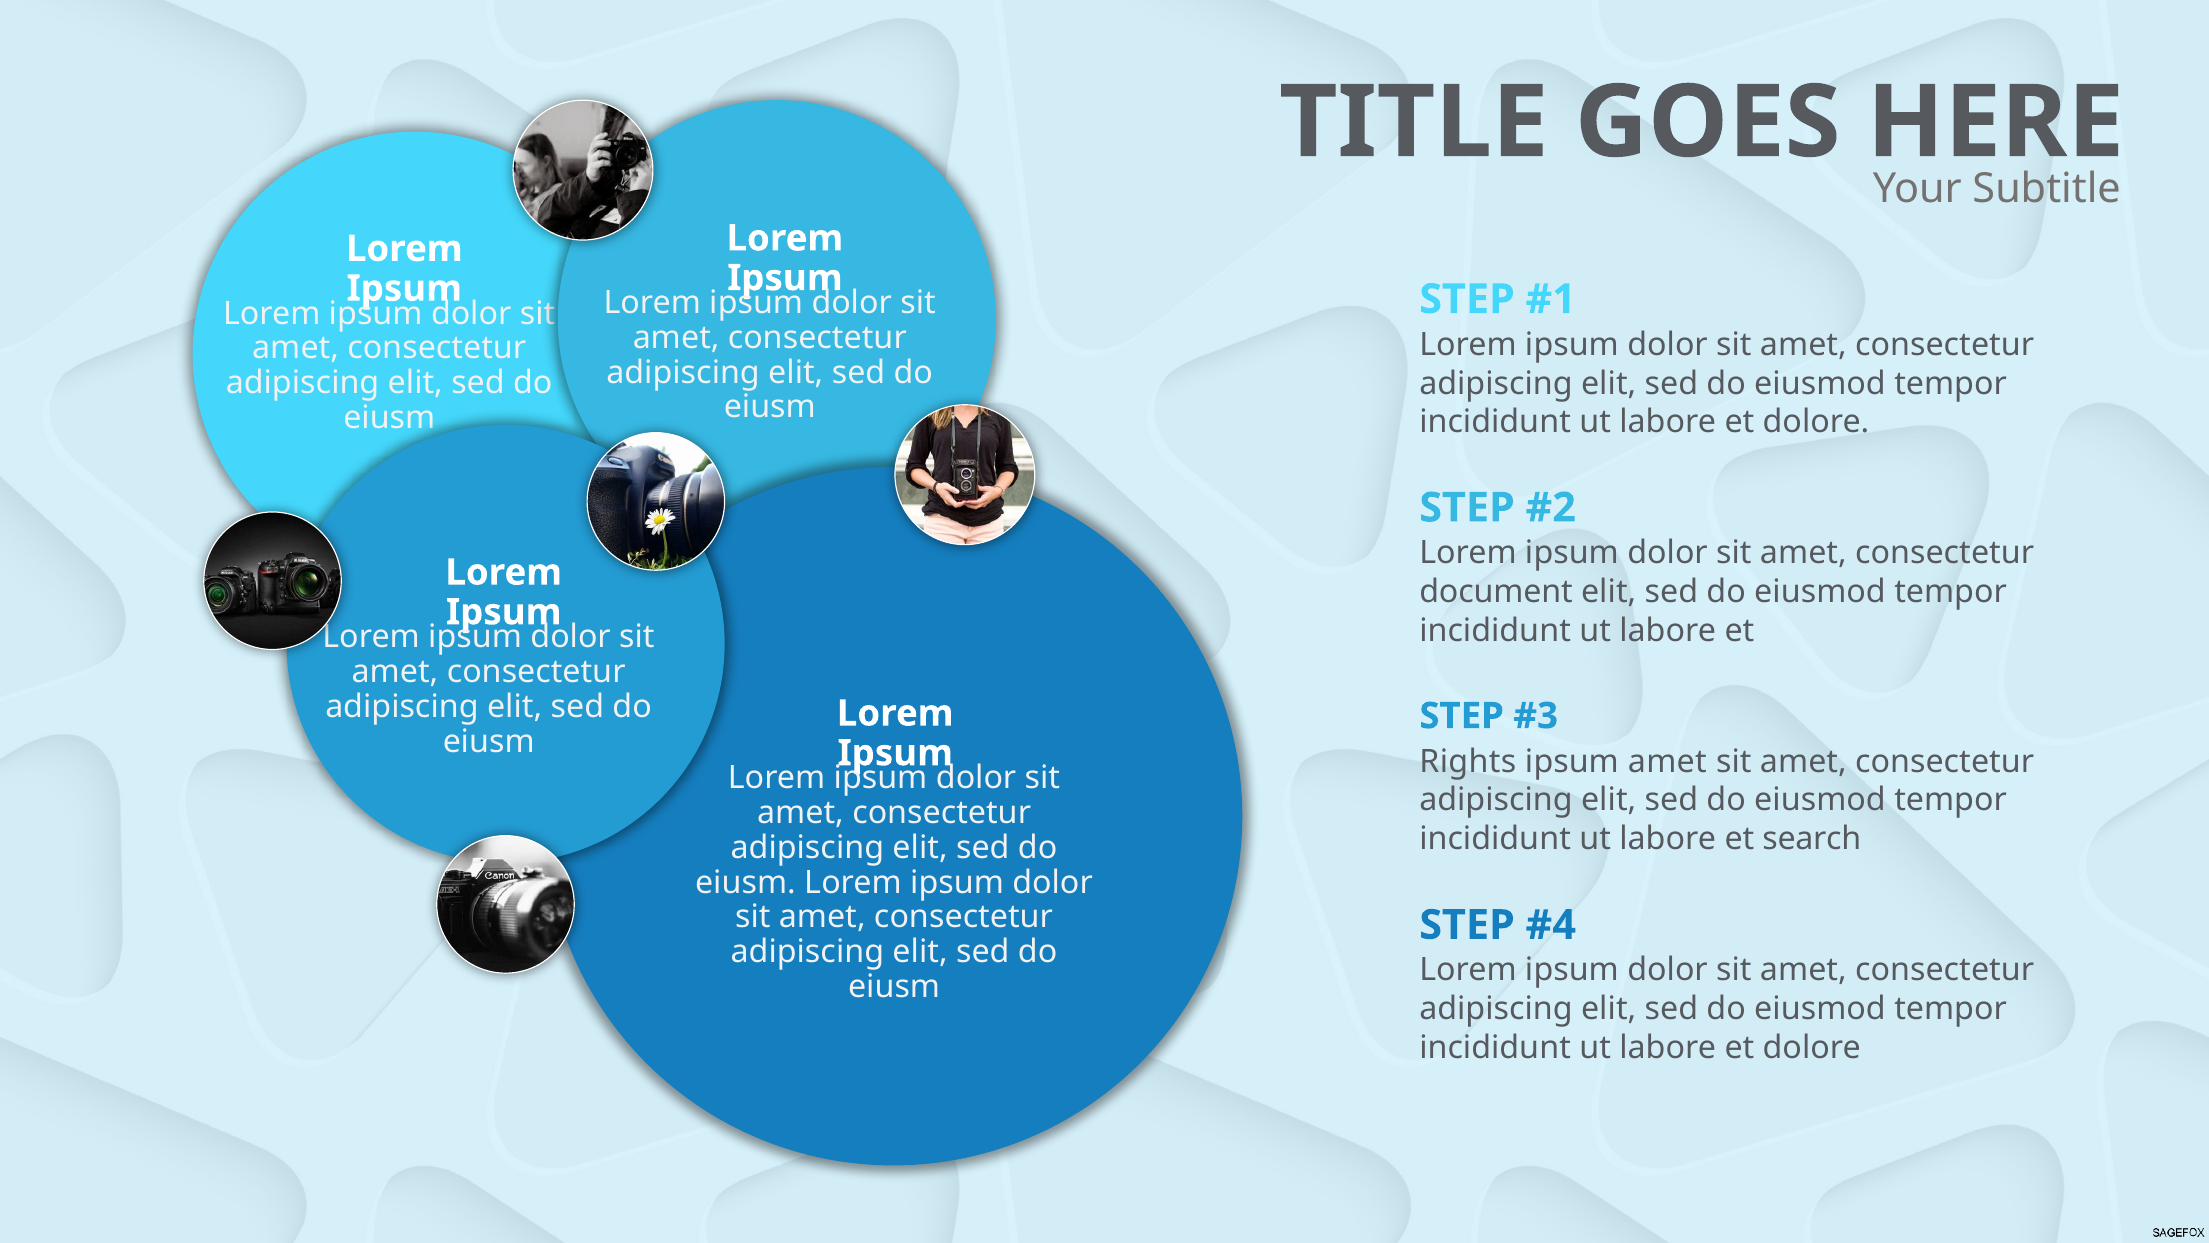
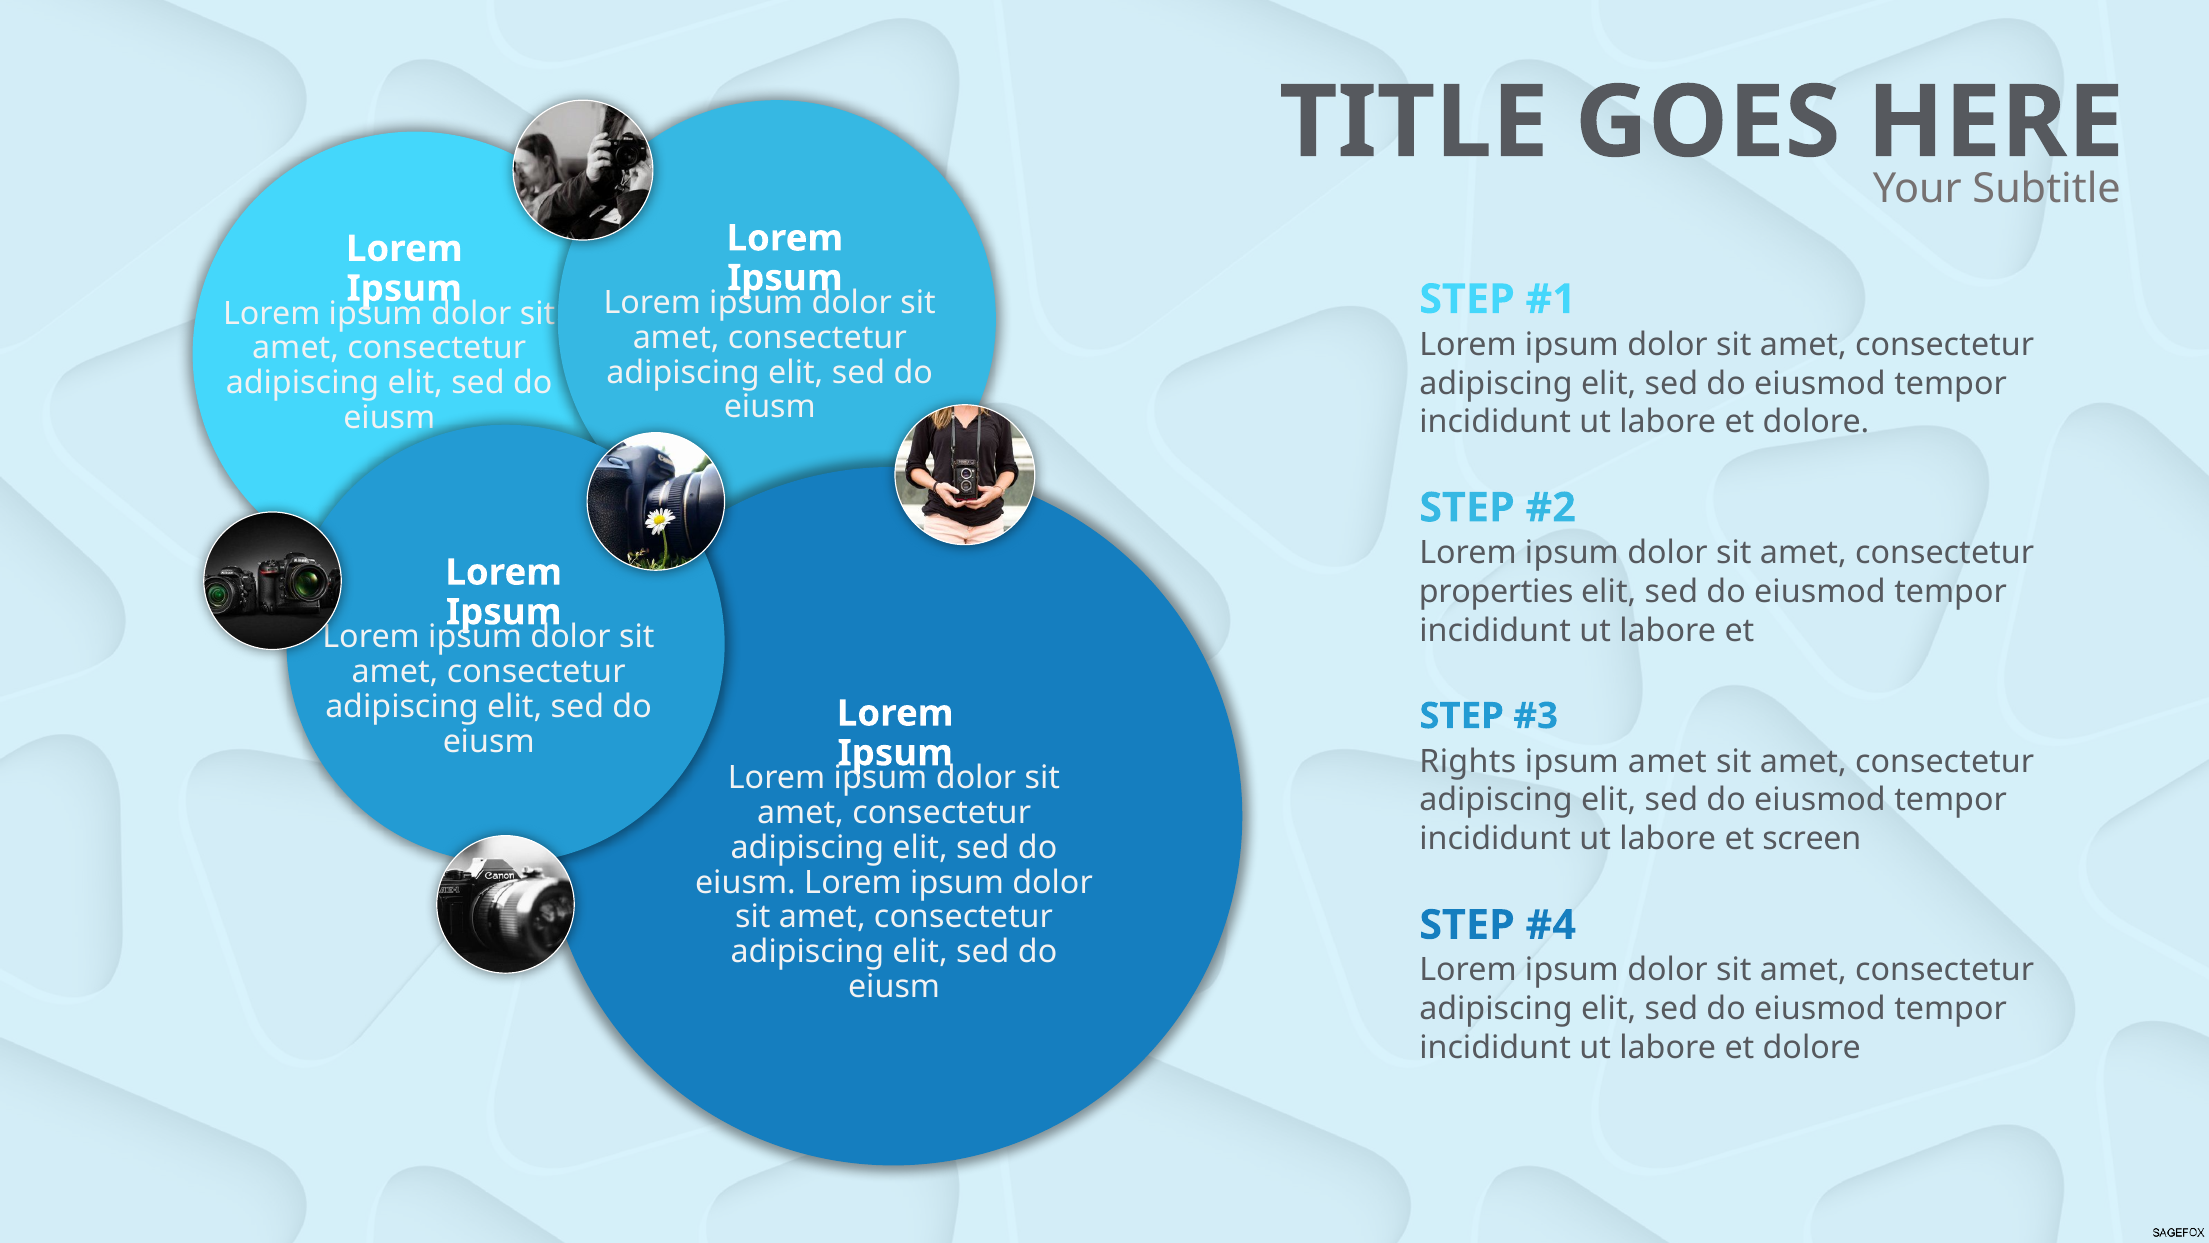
document: document -> properties (1496, 591)
search: search -> screen (1812, 839)
